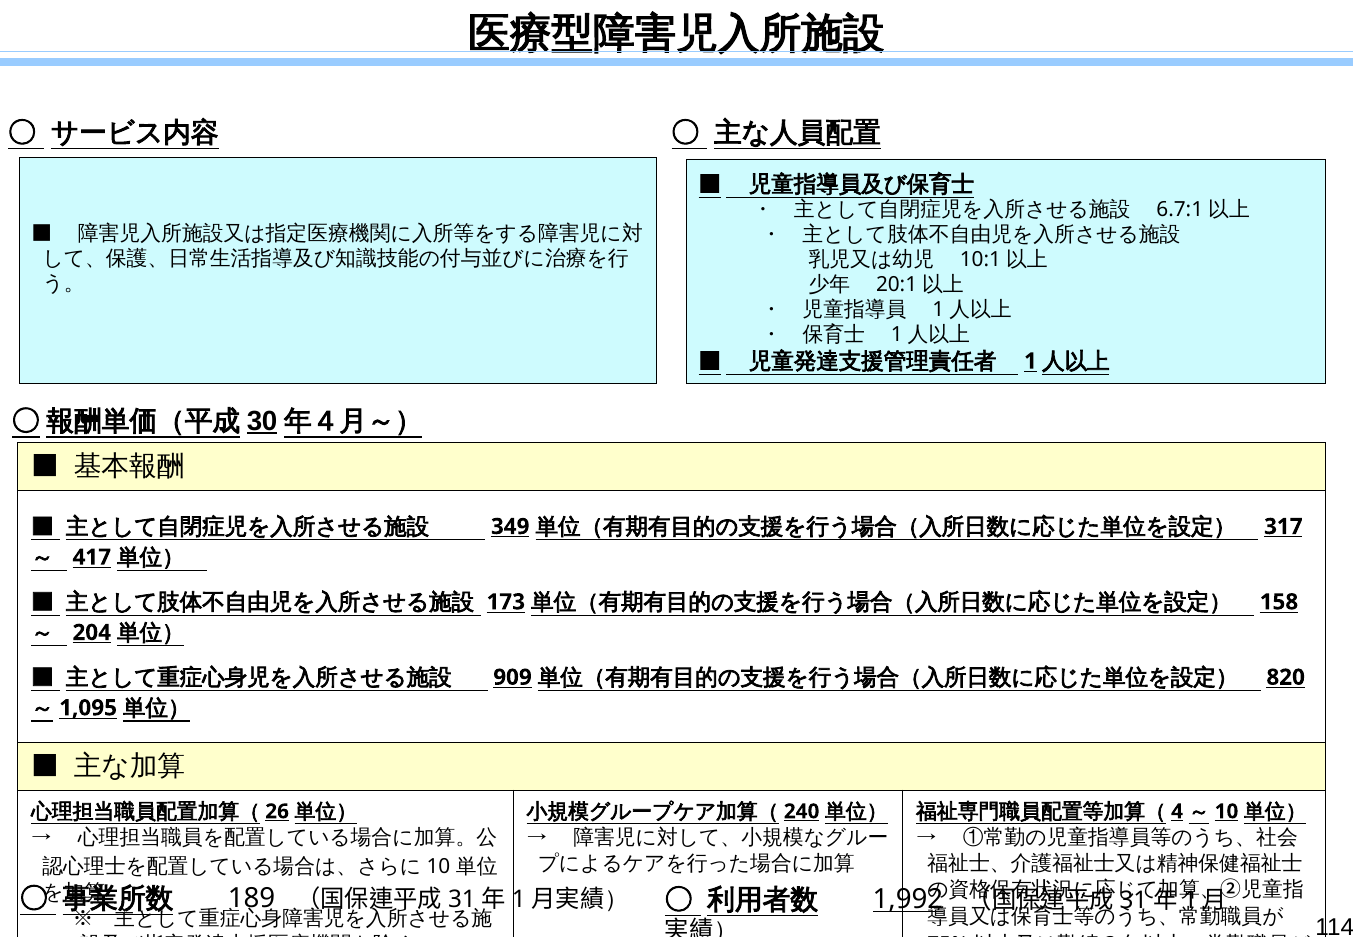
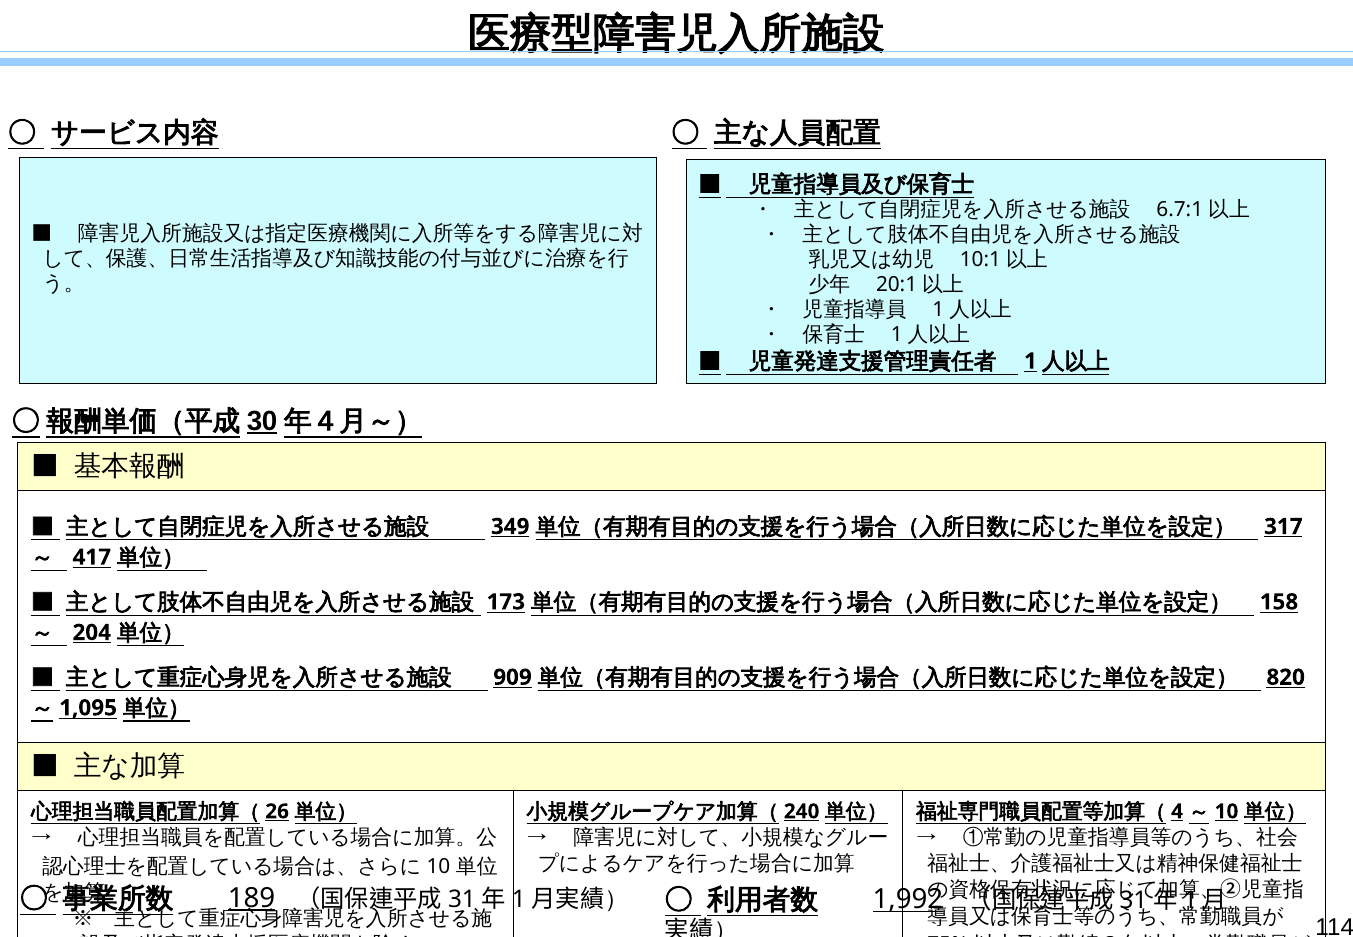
189 underline: none -> present (252, 898)
